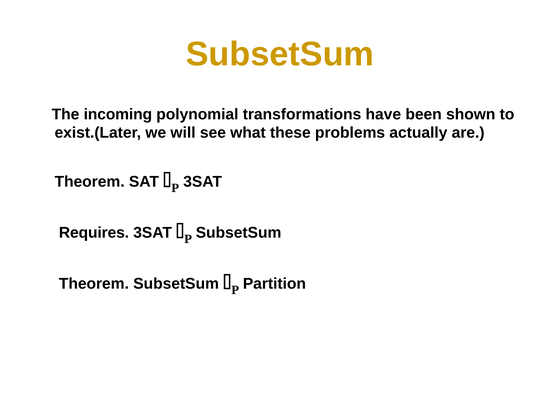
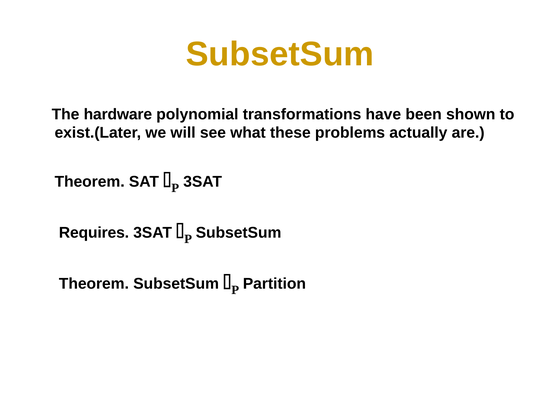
incoming: incoming -> hardware (118, 114)
